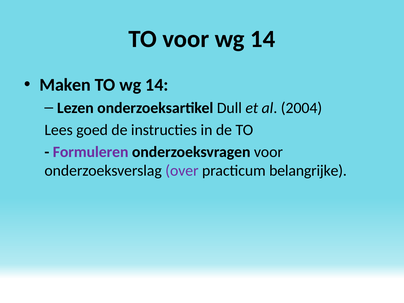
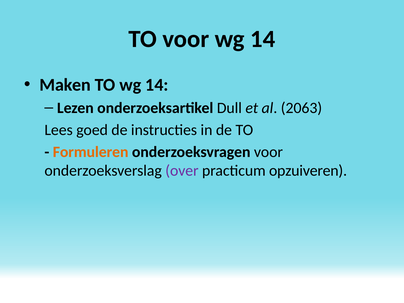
2004: 2004 -> 2063 (301, 108)
Formuleren colour: purple -> orange (91, 152)
belangrijke: belangrijke -> opzuiveren (308, 171)
